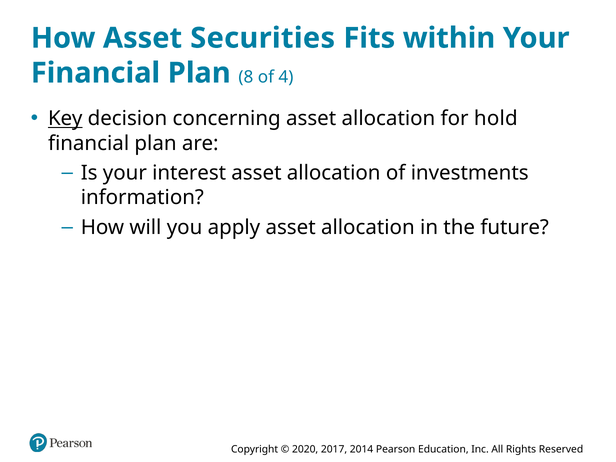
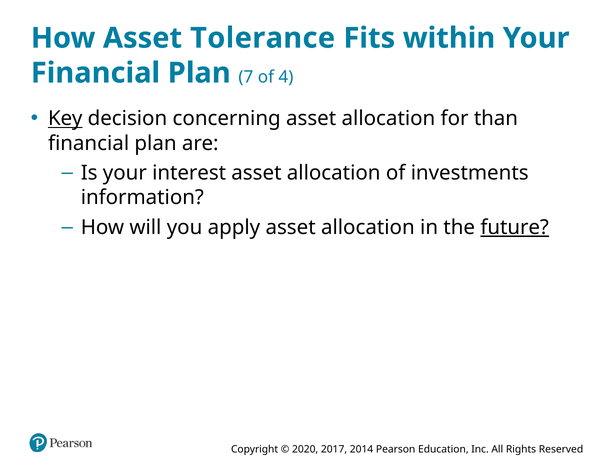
Securities: Securities -> Tolerance (263, 38)
8: 8 -> 7 (246, 77)
hold: hold -> than (496, 119)
future underline: none -> present (515, 227)
